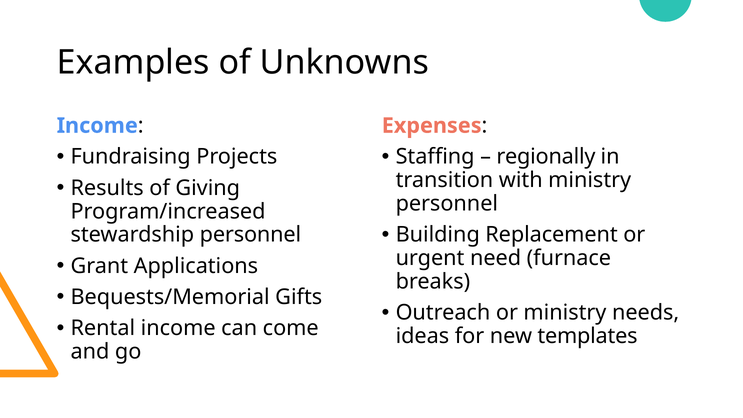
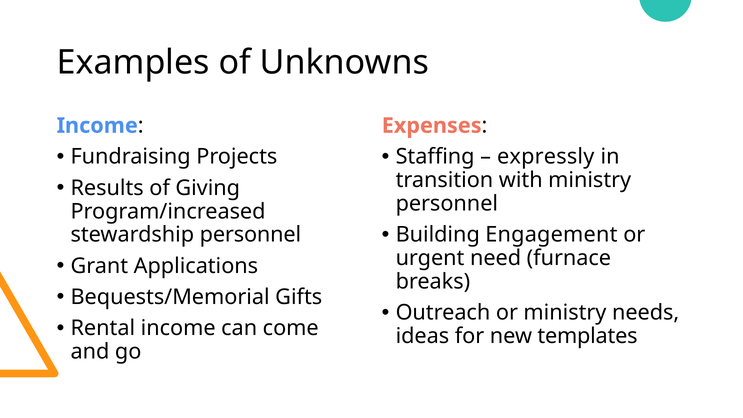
regionally: regionally -> expressly (546, 157)
Replacement: Replacement -> Engagement (551, 235)
